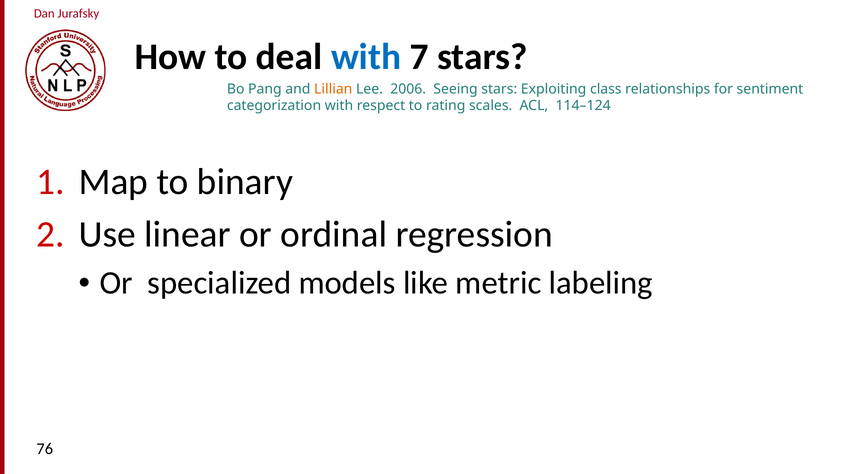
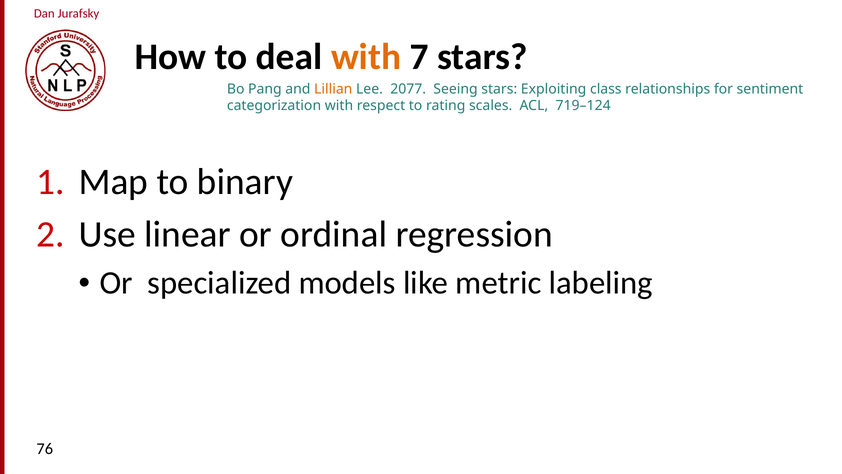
with colour: blue -> orange (366, 57)
2006: 2006 -> 2077 (408, 89)
114–124: 114–124 -> 719–124 (583, 106)
